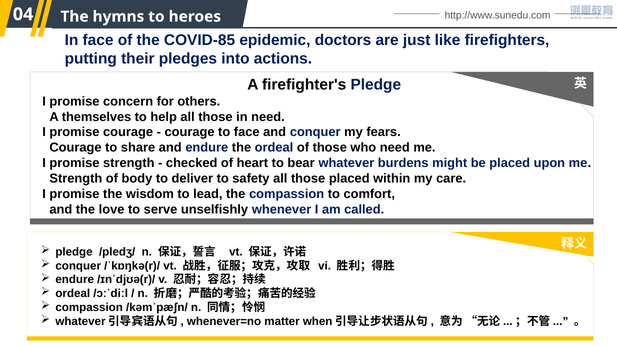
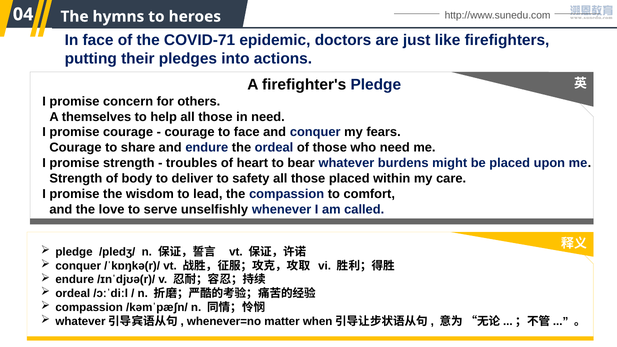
COVID-85: COVID-85 -> COVID-71 (200, 40)
checked: checked -> troubles (192, 163)
